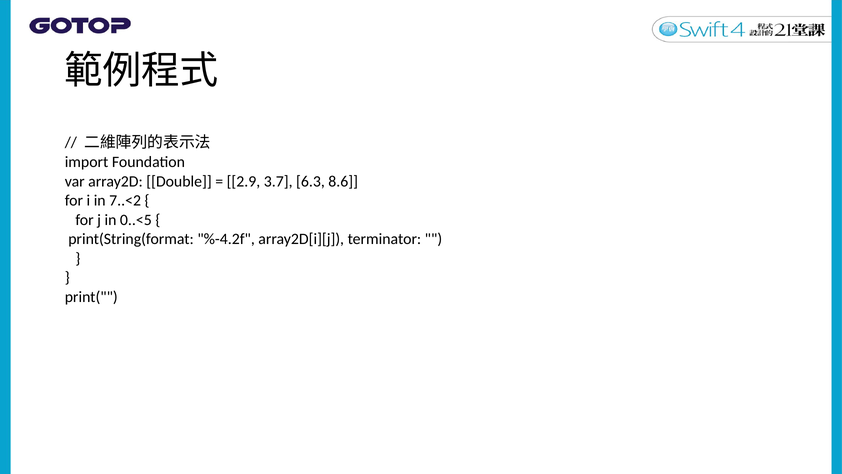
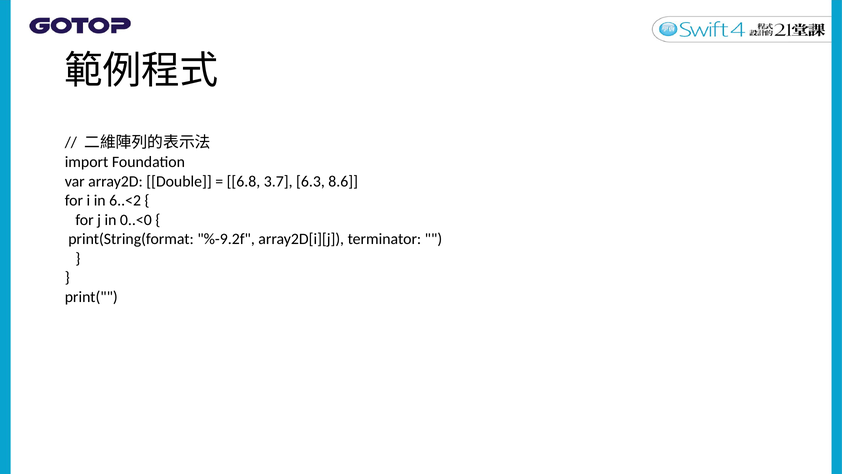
2.9: 2.9 -> 6.8 (243, 181)
7..<2: 7..<2 -> 6..<2 (125, 200)
0..<5: 0..<5 -> 0..<0 (136, 220)
%-4.2f: %-4.2f -> %-9.2f (226, 239)
